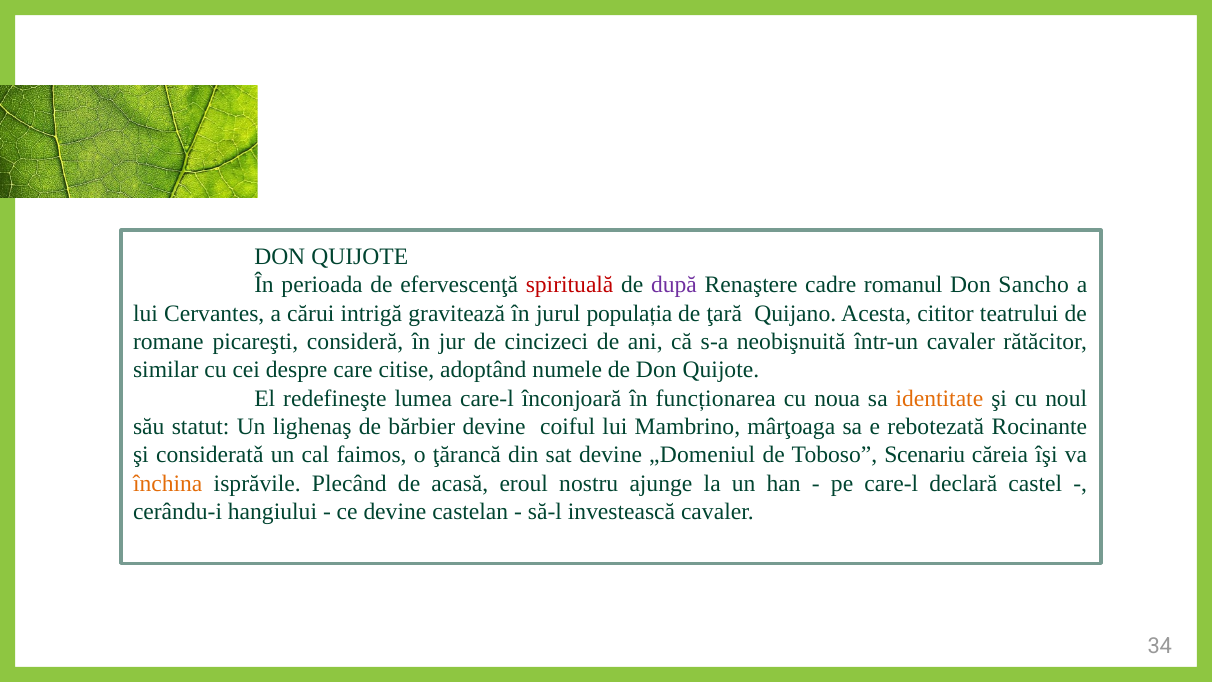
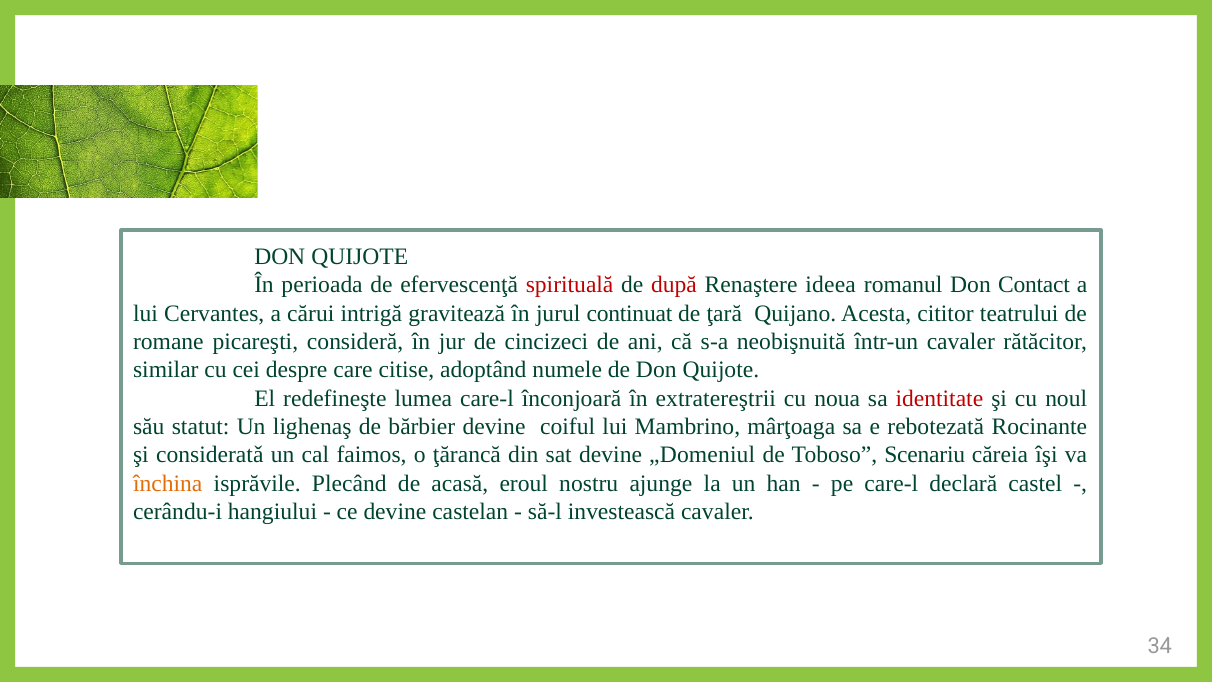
după colour: purple -> red (674, 285)
cadre: cadre -> ideea (831, 285)
Sancho: Sancho -> Contact (1034, 285)
populația: populația -> continuat (629, 313)
funcționarea: funcționarea -> extratereştrii (716, 398)
identitate colour: orange -> red (939, 398)
